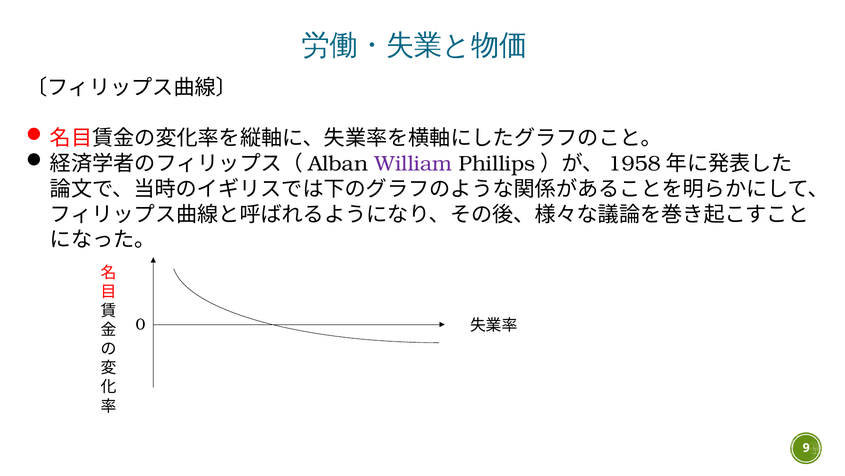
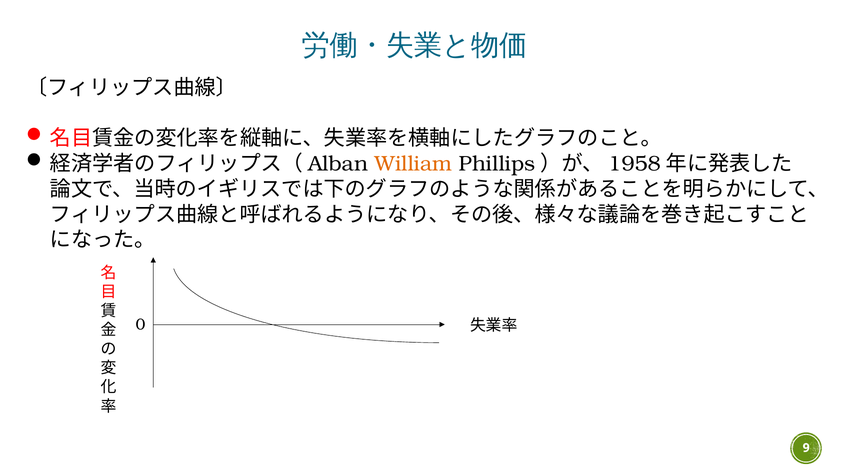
William colour: purple -> orange (414, 164)
